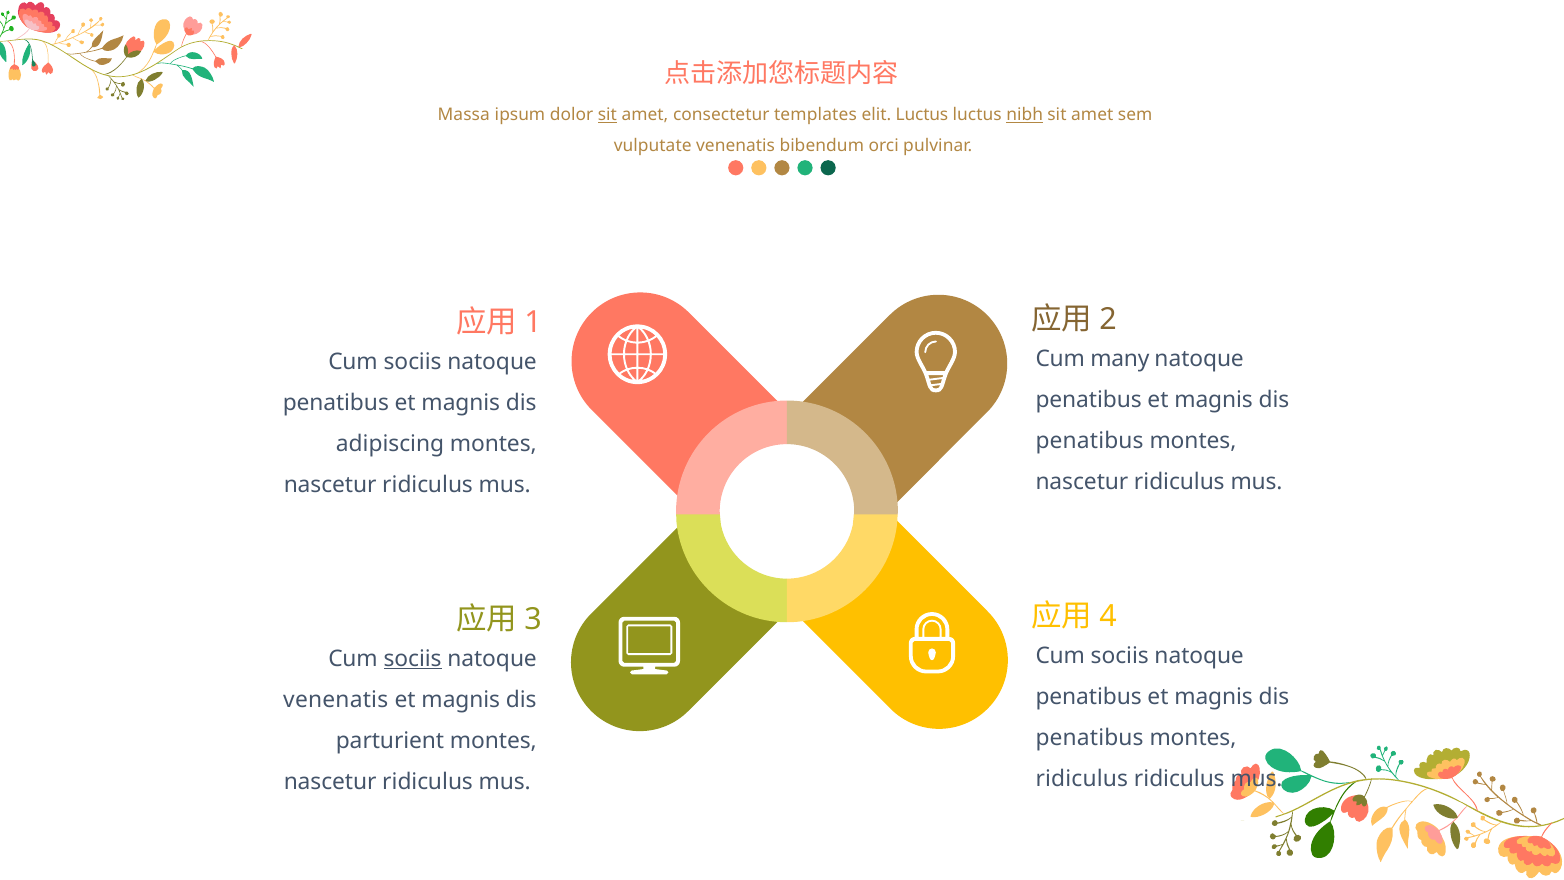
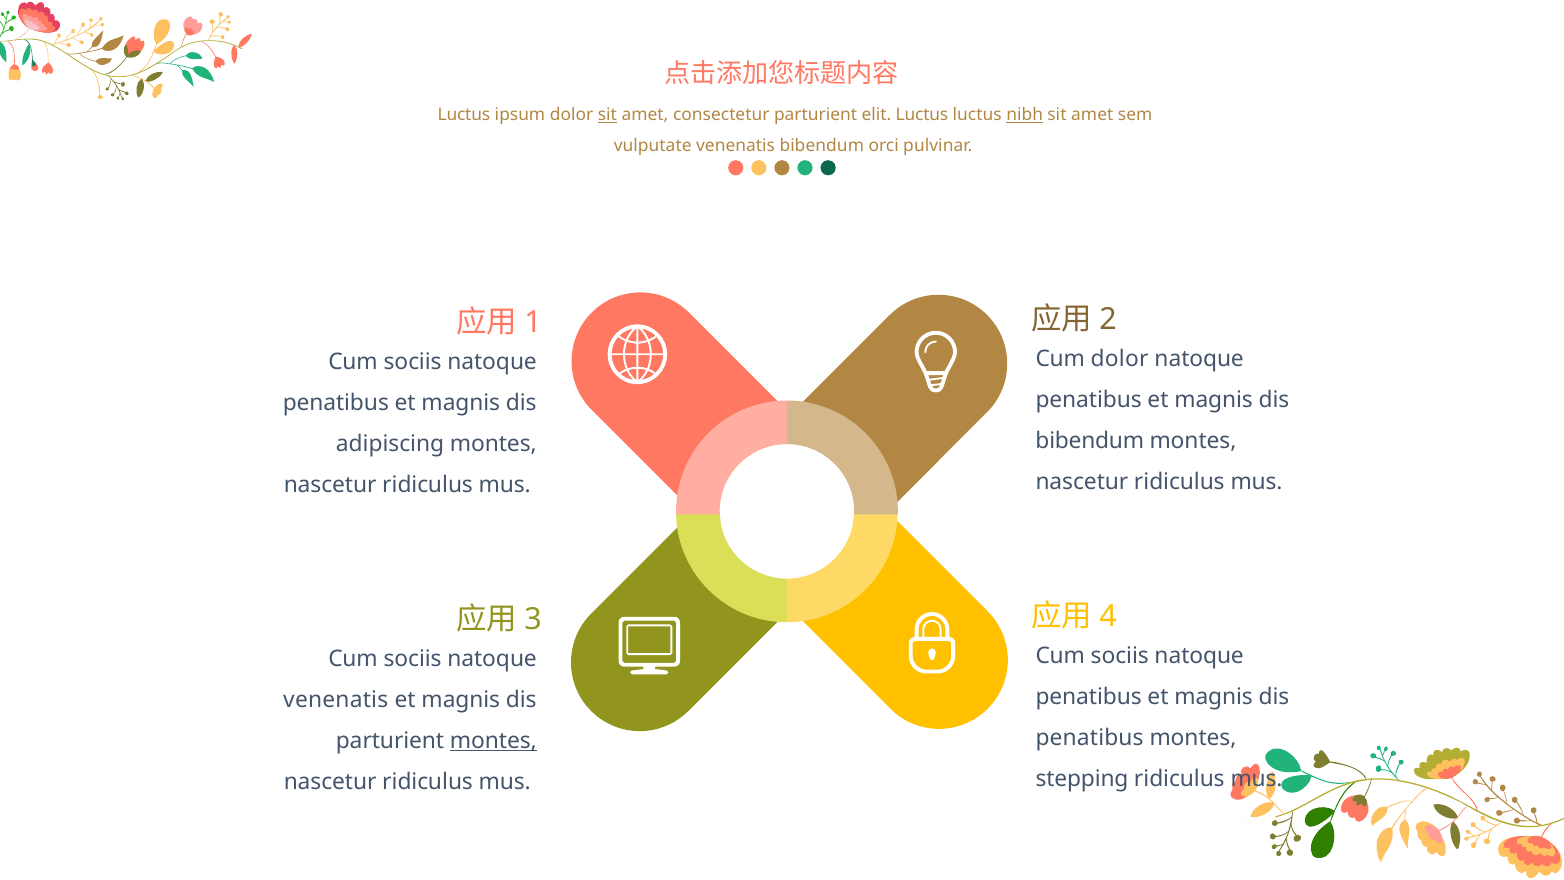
Massa: Massa -> Luctus (464, 115)
consectetur templates: templates -> parturient (816, 115)
Cum many: many -> dolor (1120, 359)
penatibus: penatibus -> bibendum (1090, 441)
sociis underline: present -> none (413, 659)
montes underline: none -> present (493, 741)
ridiculus: ridiculus -> stepping (1082, 779)
